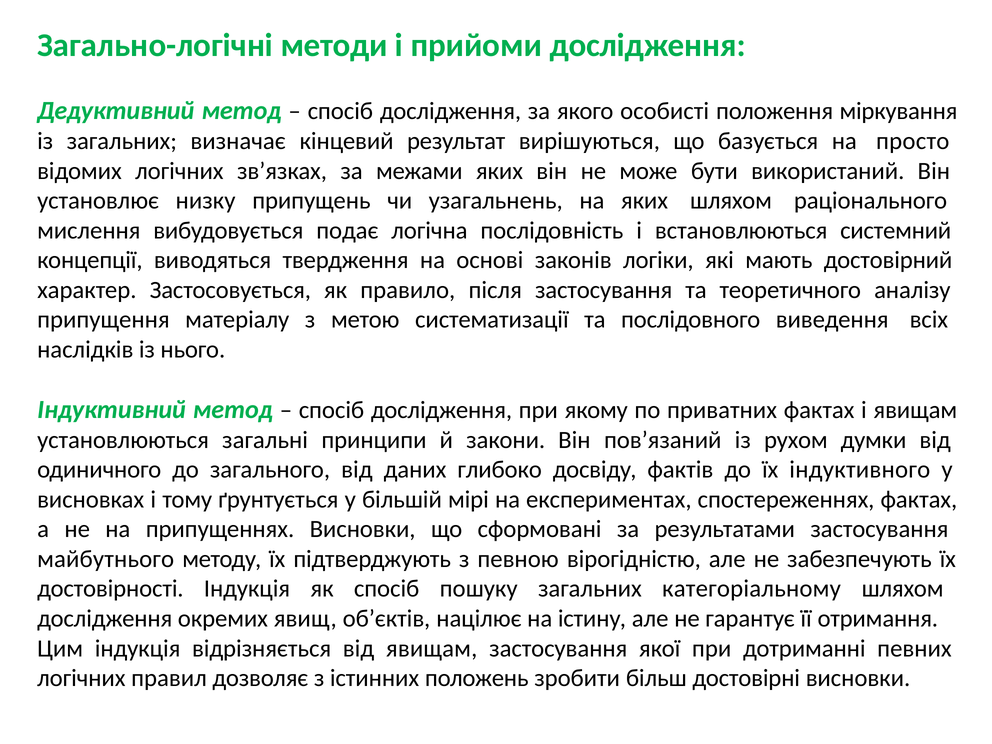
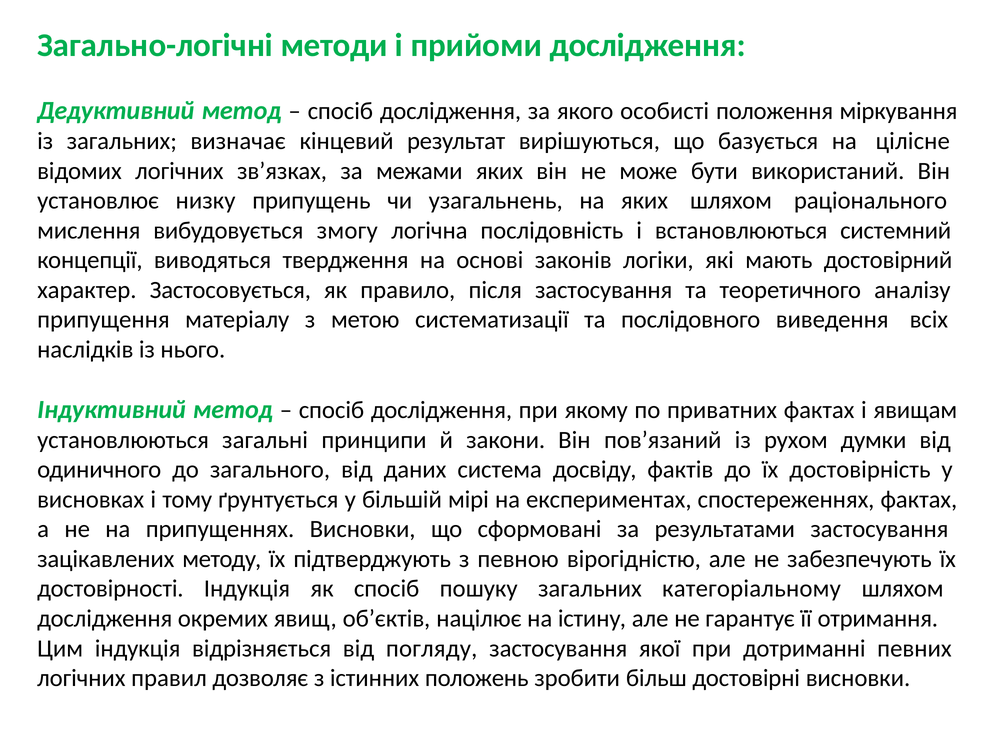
просто: просто -> цілісне (913, 141)
подає: подає -> змогу (347, 230)
глибоко: глибоко -> система (500, 470)
індуктивного: індуктивного -> достовірність (860, 470)
майбутнього: майбутнього -> зацікавлених (106, 559)
від явищам: явищам -> погляду (432, 648)
